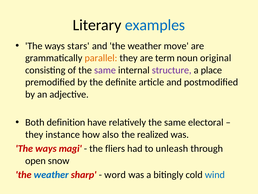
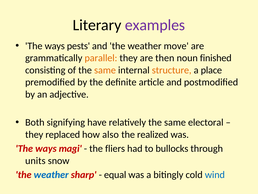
examples colour: blue -> purple (155, 25)
stars: stars -> pests (78, 46)
term: term -> then (165, 58)
original: original -> finished (216, 58)
same colour: purple -> orange (105, 70)
structure colour: purple -> orange (172, 70)
definition: definition -> signifying (66, 122)
instance: instance -> replaced (63, 134)
unleash: unleash -> bullocks (172, 148)
open: open -> units (35, 160)
word: word -> equal (115, 174)
